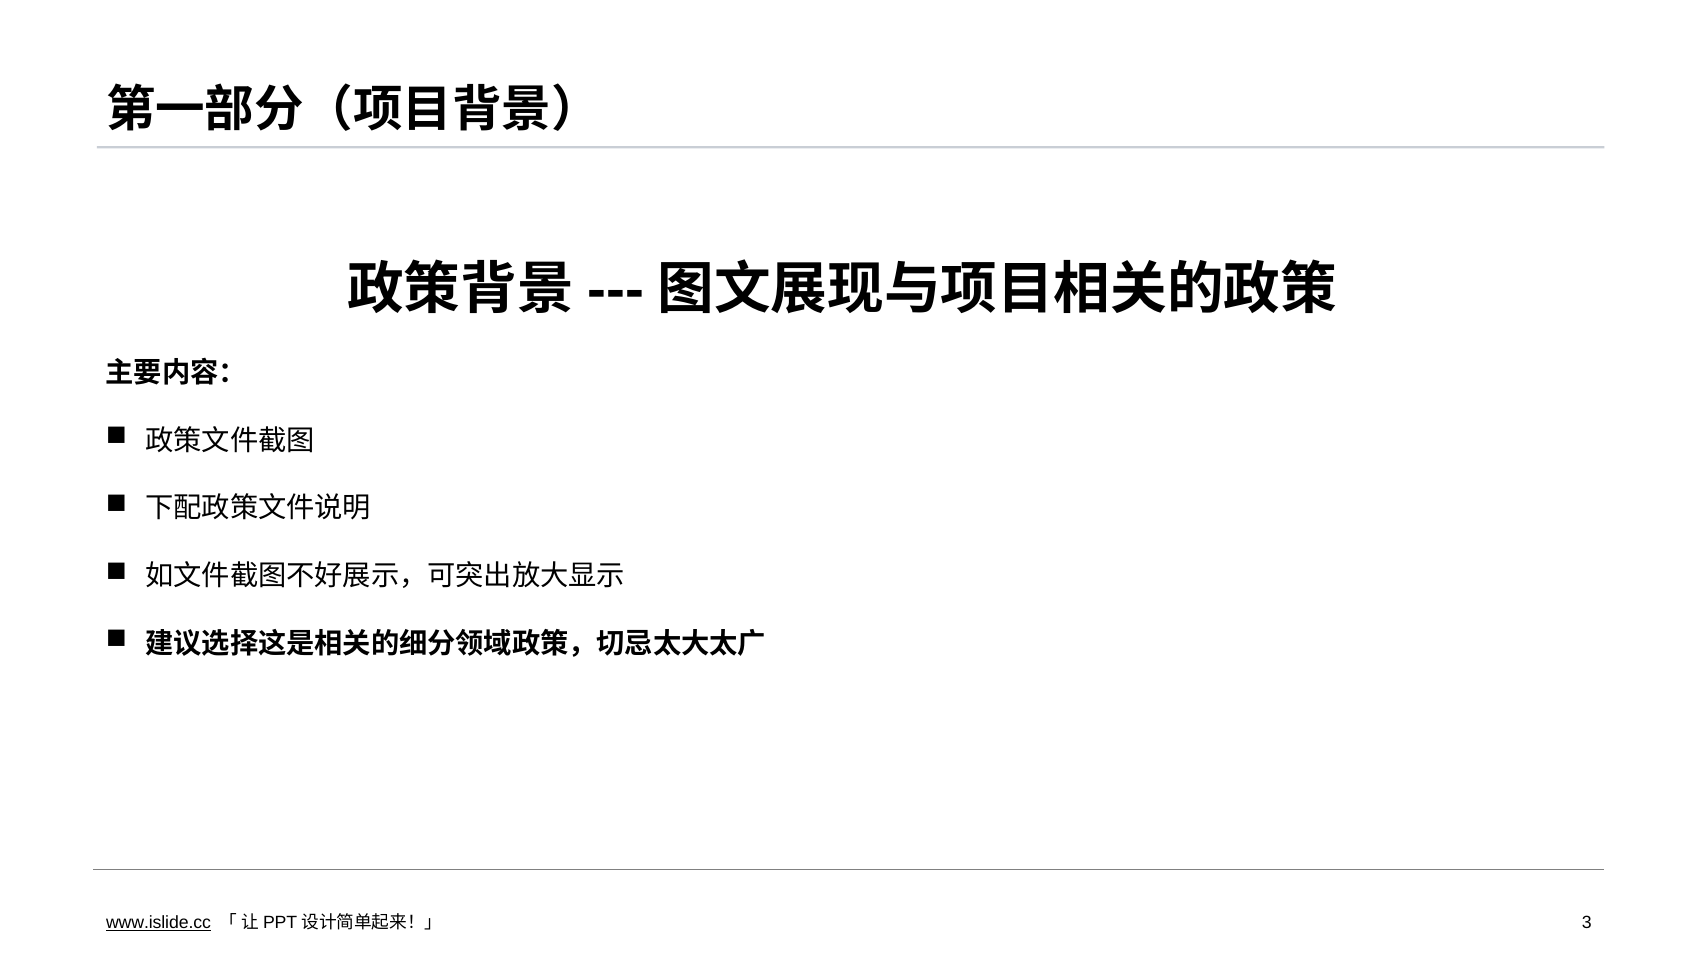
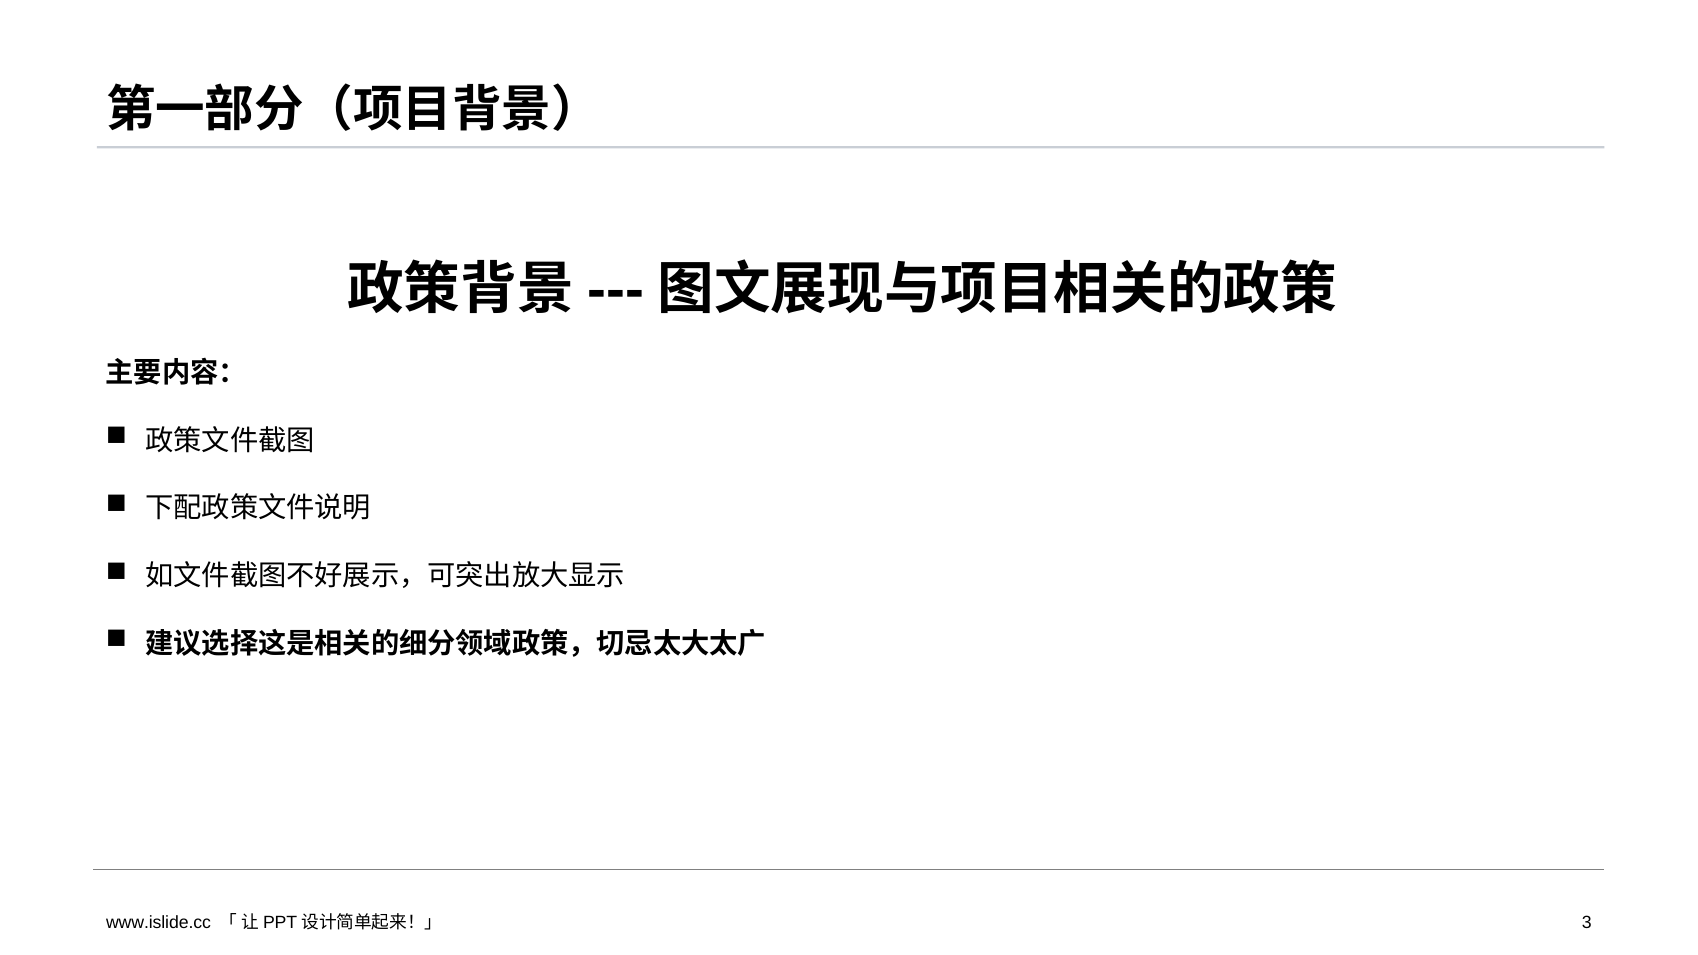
www.islide.cc underline: present -> none (158, 923)
